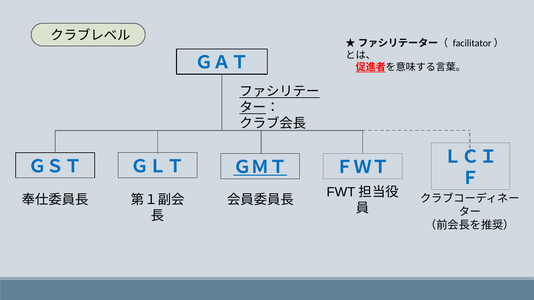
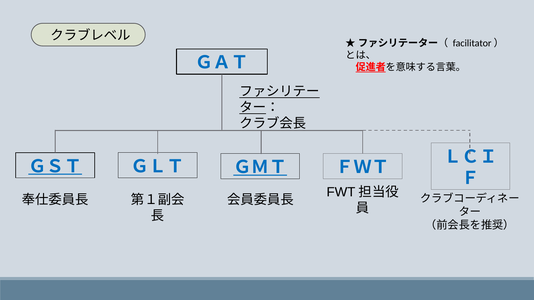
ＧＳＴ underline: none -> present (55, 167)
